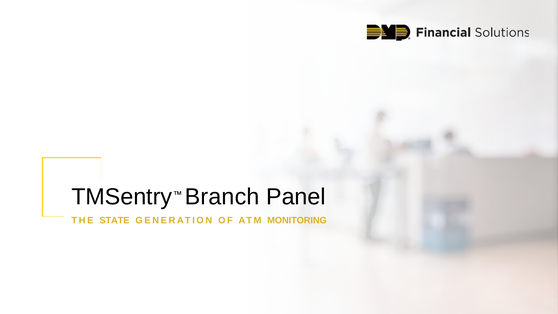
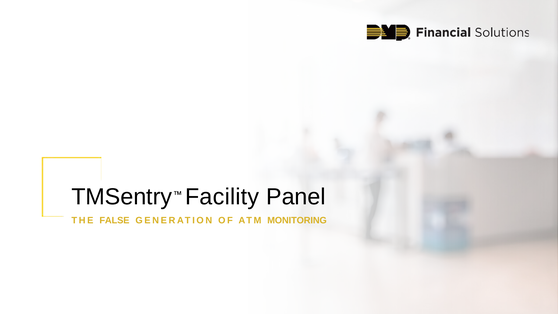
Branch: Branch -> Facility (222, 197)
STATE: STATE -> FALSE (114, 220)
